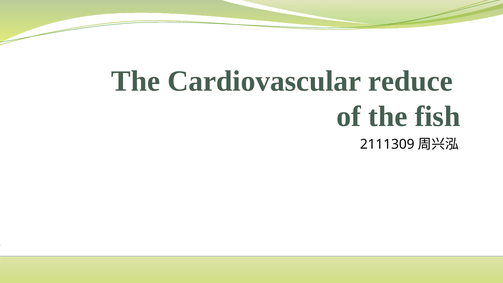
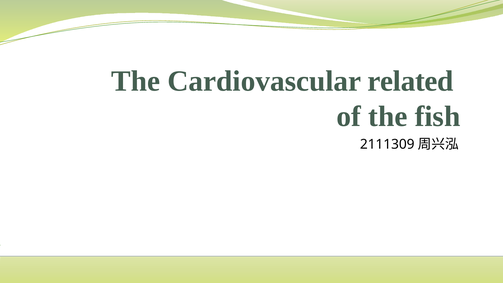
reduce: reduce -> related (411, 81)
